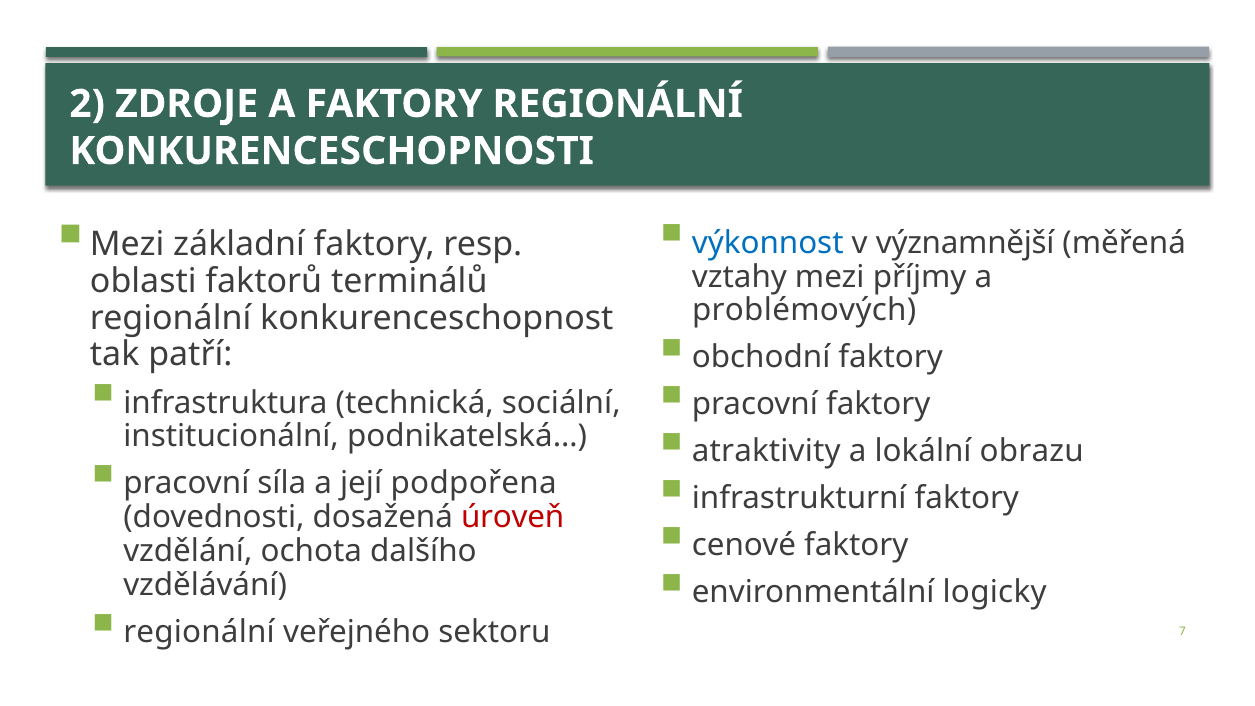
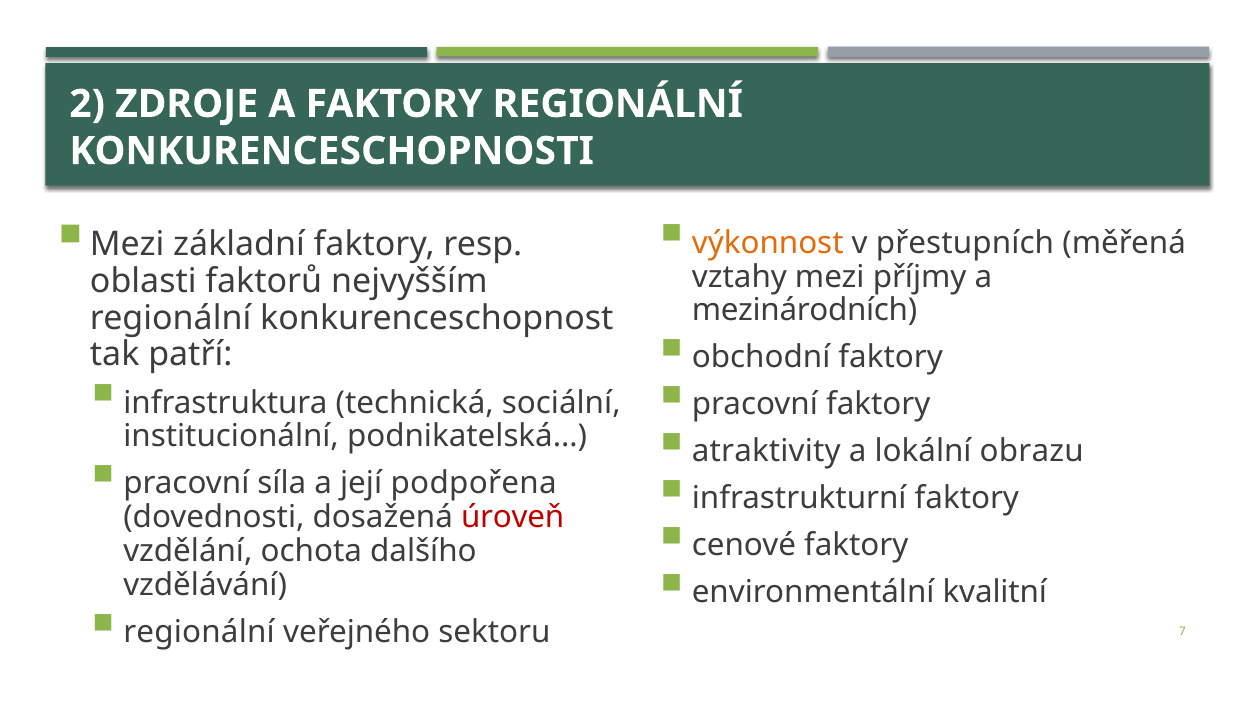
výkonnost colour: blue -> orange (768, 243)
významnější: významnější -> přestupních (965, 243)
terminálů: terminálů -> nejvyšším (409, 281)
problémových: problémových -> mezinárodních (805, 311)
logicky: logicky -> kvalitní (995, 592)
